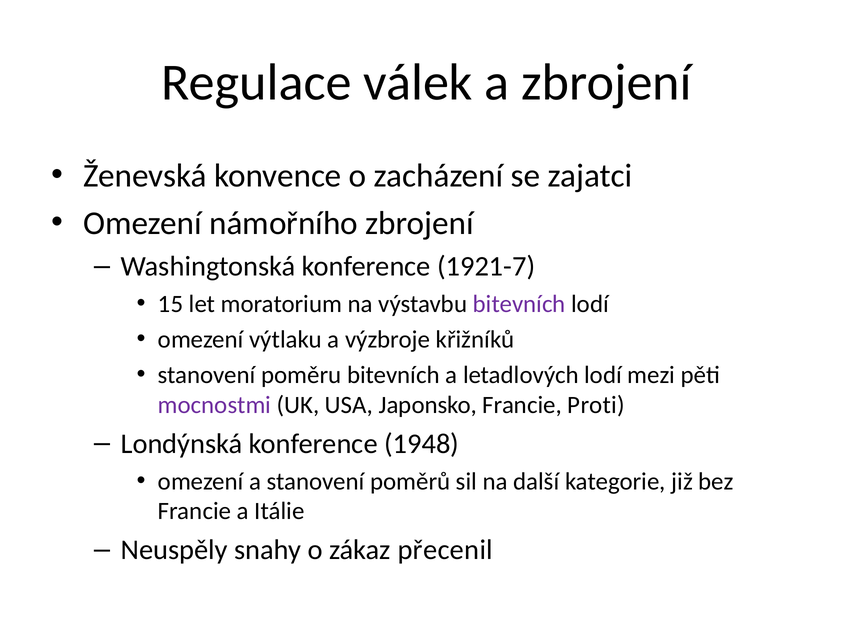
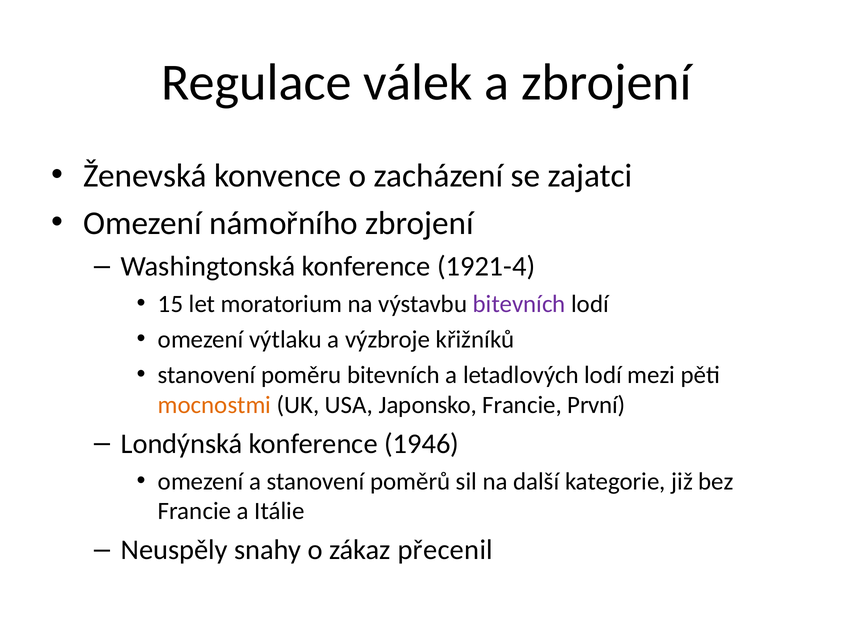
1921-7: 1921-7 -> 1921-4 (486, 267)
mocnostmi colour: purple -> orange (215, 405)
Proti: Proti -> První (596, 405)
1948: 1948 -> 1946 (422, 444)
